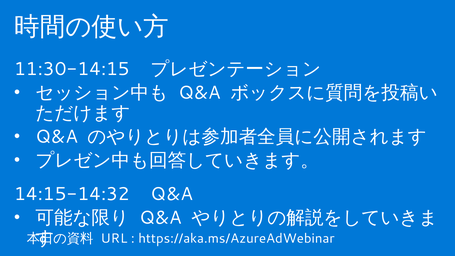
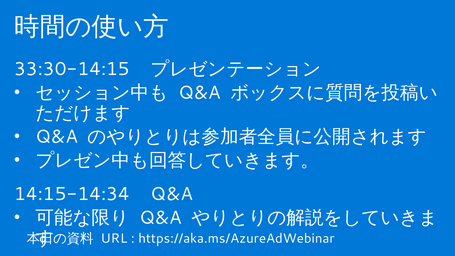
11:30-14:15: 11:30-14:15 -> 33:30-14:15 (72, 69)
14:15-14:32: 14:15-14:32 -> 14:15-14:34 (72, 194)
